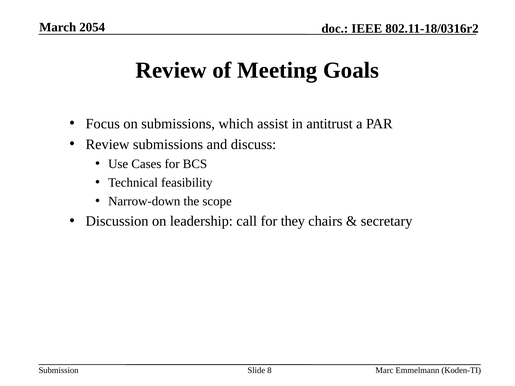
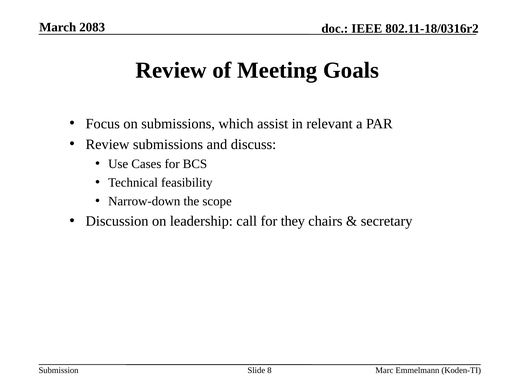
2054: 2054 -> 2083 (92, 27)
antitrust: antitrust -> relevant (329, 124)
